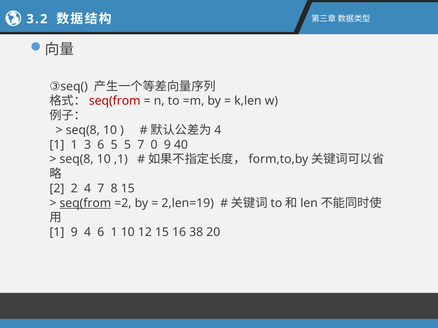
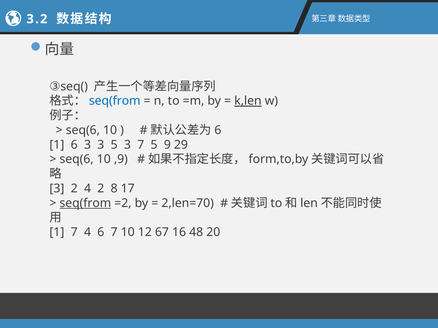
seq(from colour: red -> blue (115, 101)
k,len underline: none -> present (248, 101)
seq(8: seq(8 -> seq(6 (83, 130)
4: 4 -> 6 (218, 130)
1 1: 1 -> 6 (74, 145)
3 6: 6 -> 3 (101, 145)
5 5: 5 -> 3 (127, 145)
7 0: 0 -> 5 (154, 145)
40: 40 -> 29 (181, 145)
seq(8: seq(8 -> seq(6 (77, 159)
,1: ,1 -> ,9 (121, 159)
2: 2 -> 3 (57, 189)
4 7: 7 -> 2 (101, 189)
8 15: 15 -> 17 (128, 189)
2,len=19: 2,len=19 -> 2,len=70 (188, 203)
1 9: 9 -> 7 (74, 233)
6 1: 1 -> 7 (114, 233)
12 15: 15 -> 67 (162, 233)
38: 38 -> 48 (196, 233)
